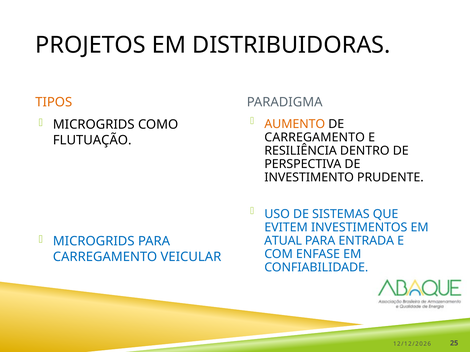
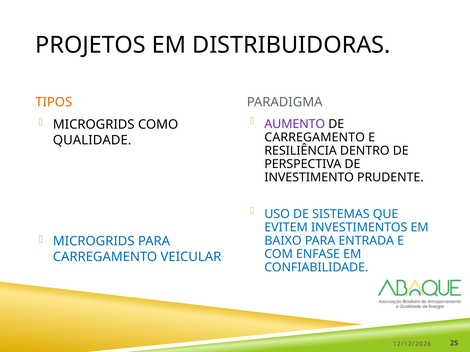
AUMENTO colour: orange -> purple (295, 124)
FLUTUAÇÃO: FLUTUAÇÃO -> QUALIDADE (92, 140)
ATUAL: ATUAL -> BAIXO (283, 241)
